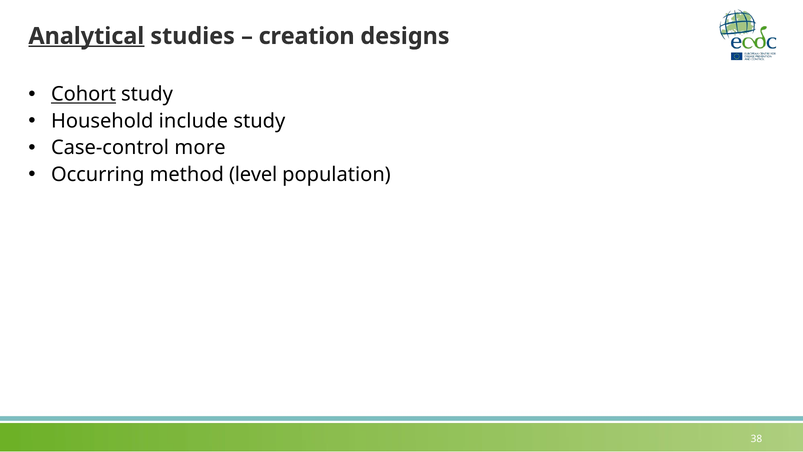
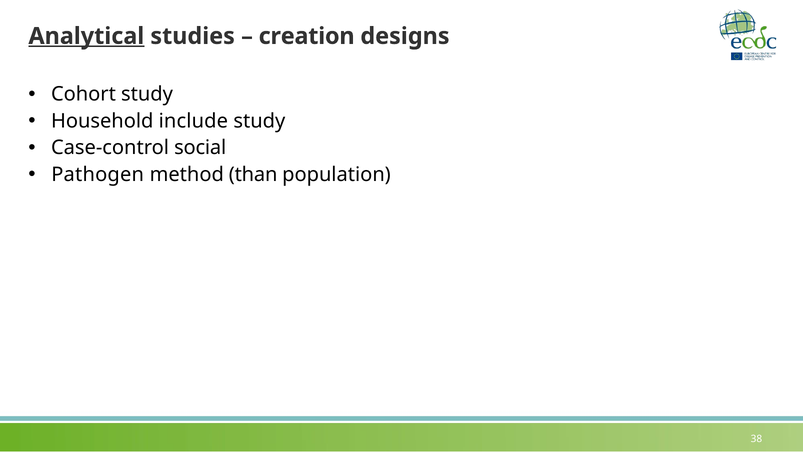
Cohort underline: present -> none (83, 94)
more: more -> social (200, 148)
Occurring: Occurring -> Pathogen (98, 174)
level: level -> than (253, 174)
